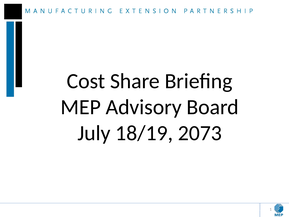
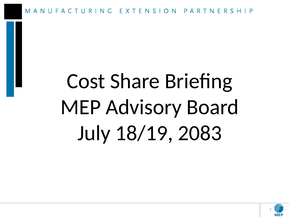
2073: 2073 -> 2083 (200, 133)
